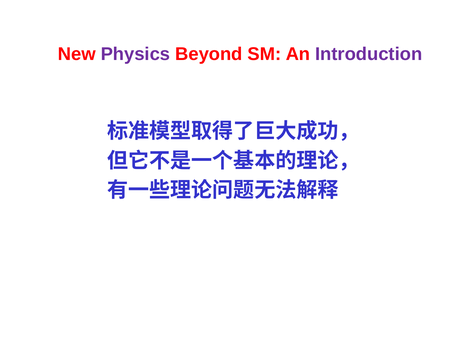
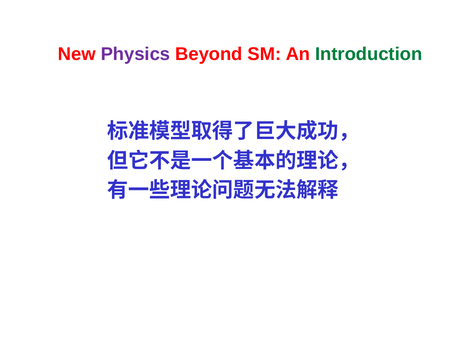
Introduction colour: purple -> green (369, 54)
